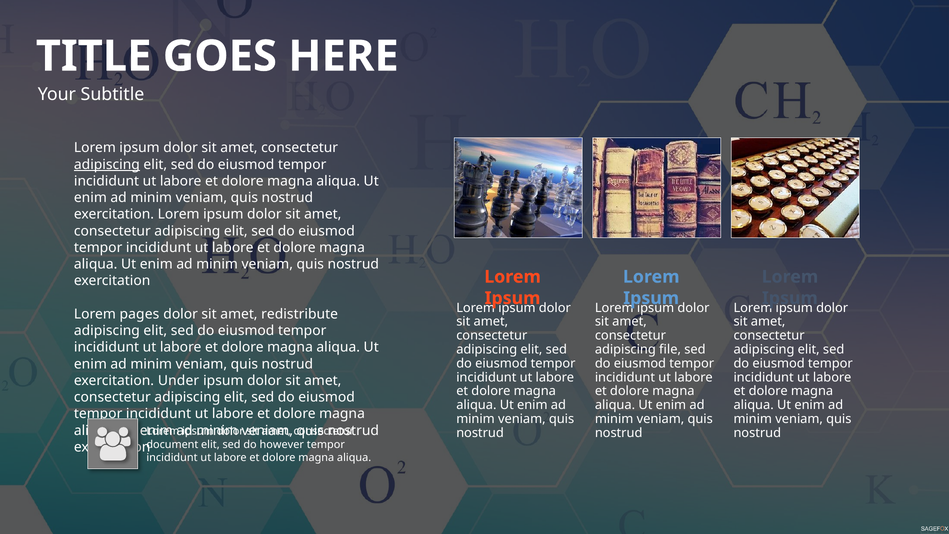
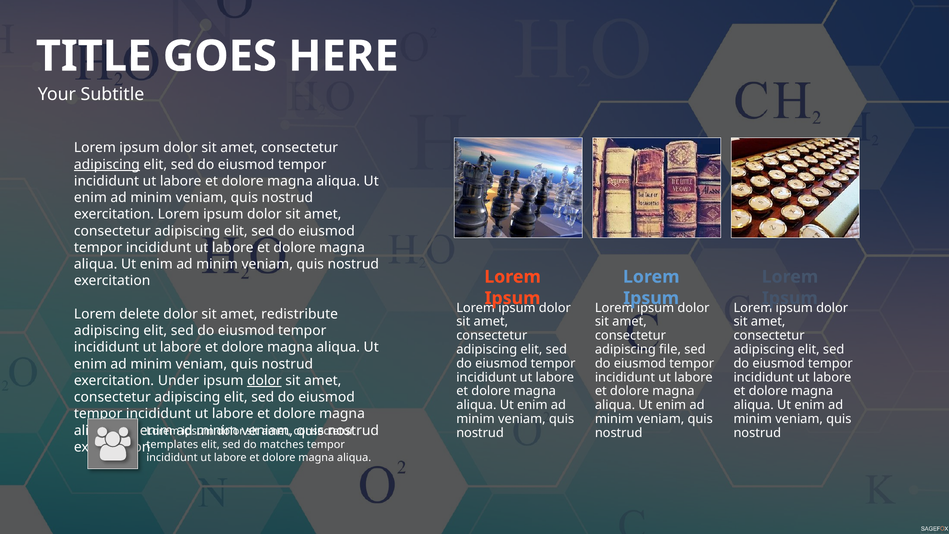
pages: pages -> delete (140, 314)
dolor underline: none -> present (264, 380)
document: document -> templates (172, 444)
however: however -> matches (282, 444)
